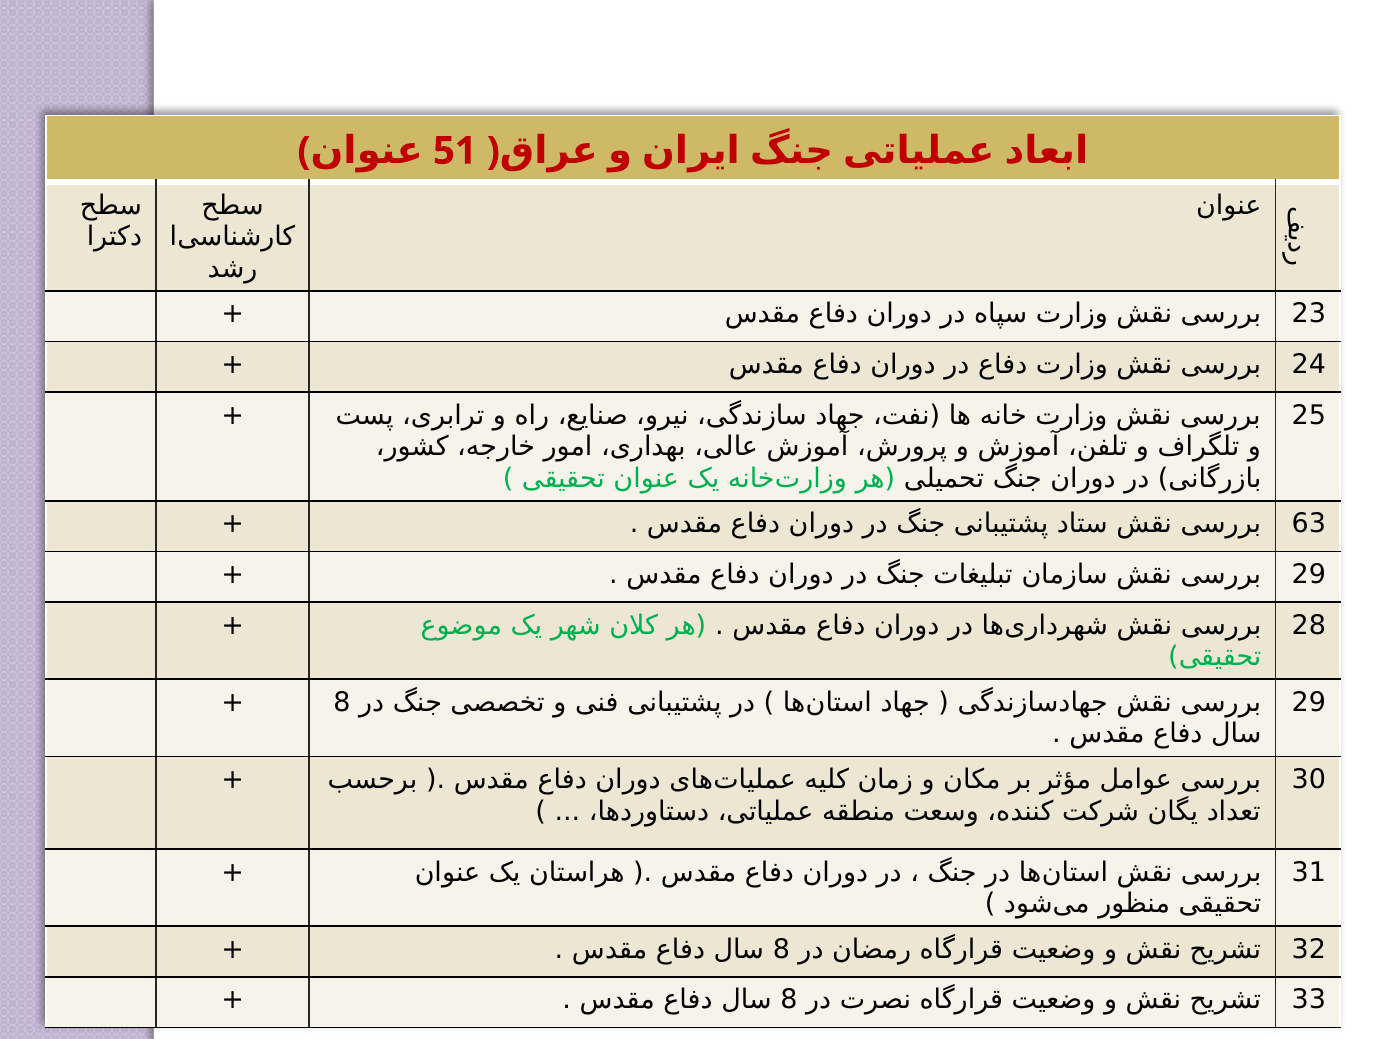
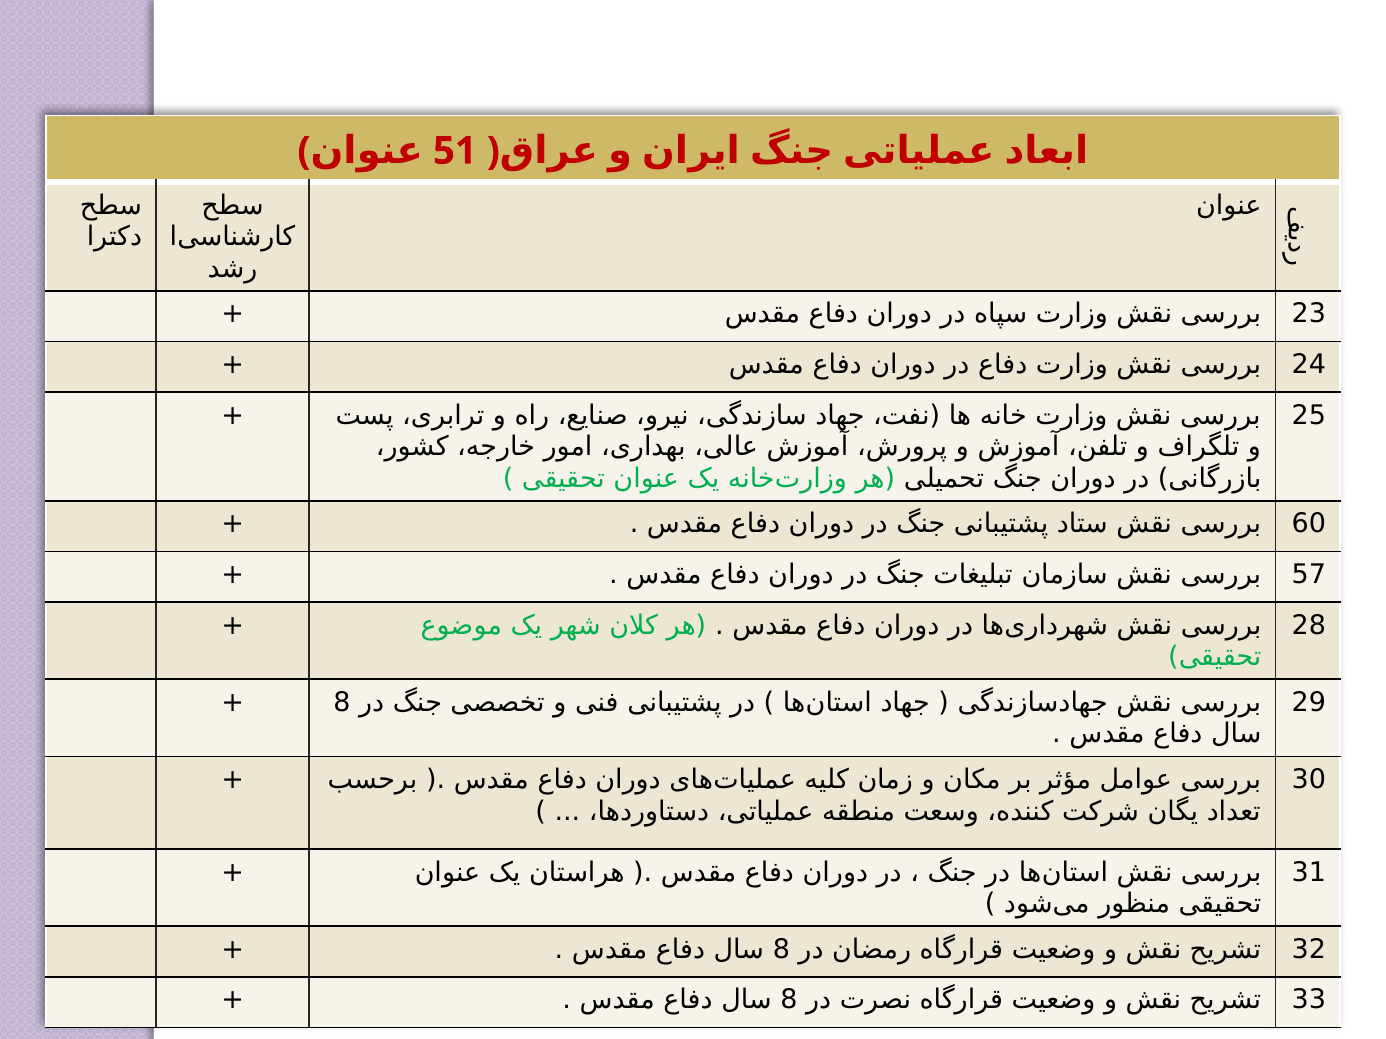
63: 63 -> 60 (1309, 524)
29: 29 -> 57 (1309, 575)
